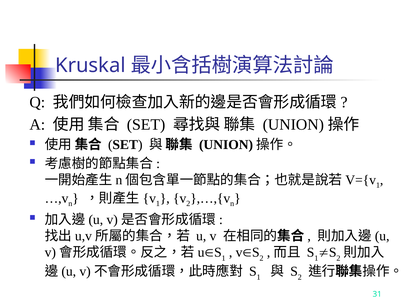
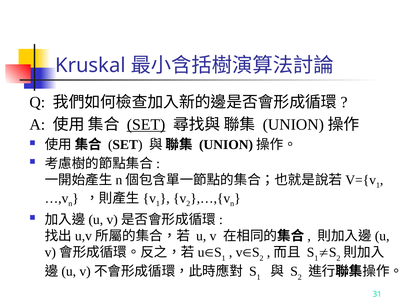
SET underline: none -> present (146, 124)
